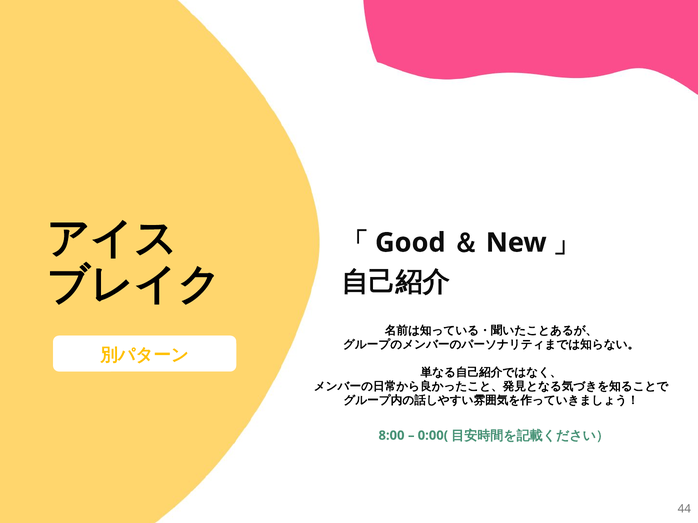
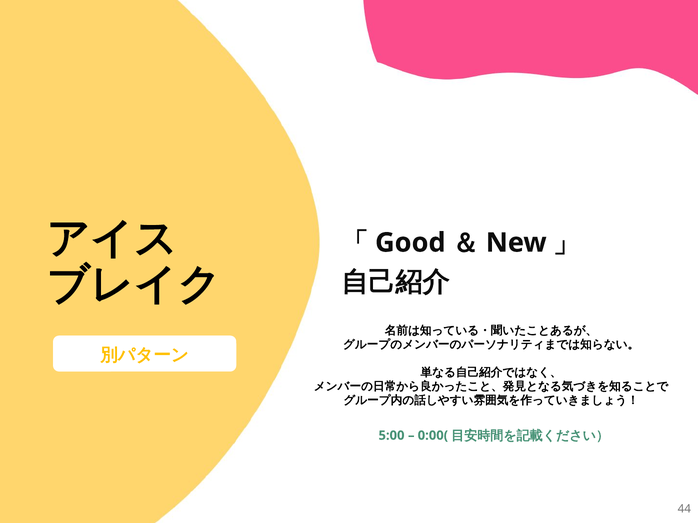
8:00: 8:00 -> 5:00 (391, 436)
